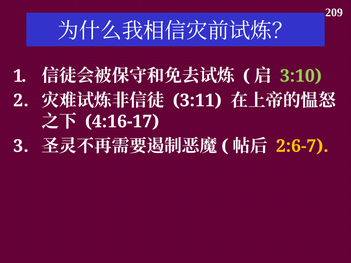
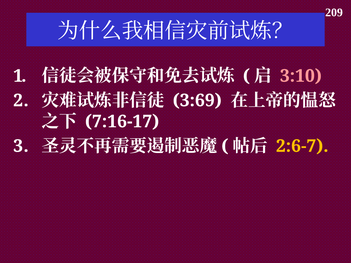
3:10 colour: light green -> pink (301, 76)
3:11: 3:11 -> 3:69 (197, 101)
4:16-17: 4:16-17 -> 7:16-17 (122, 122)
